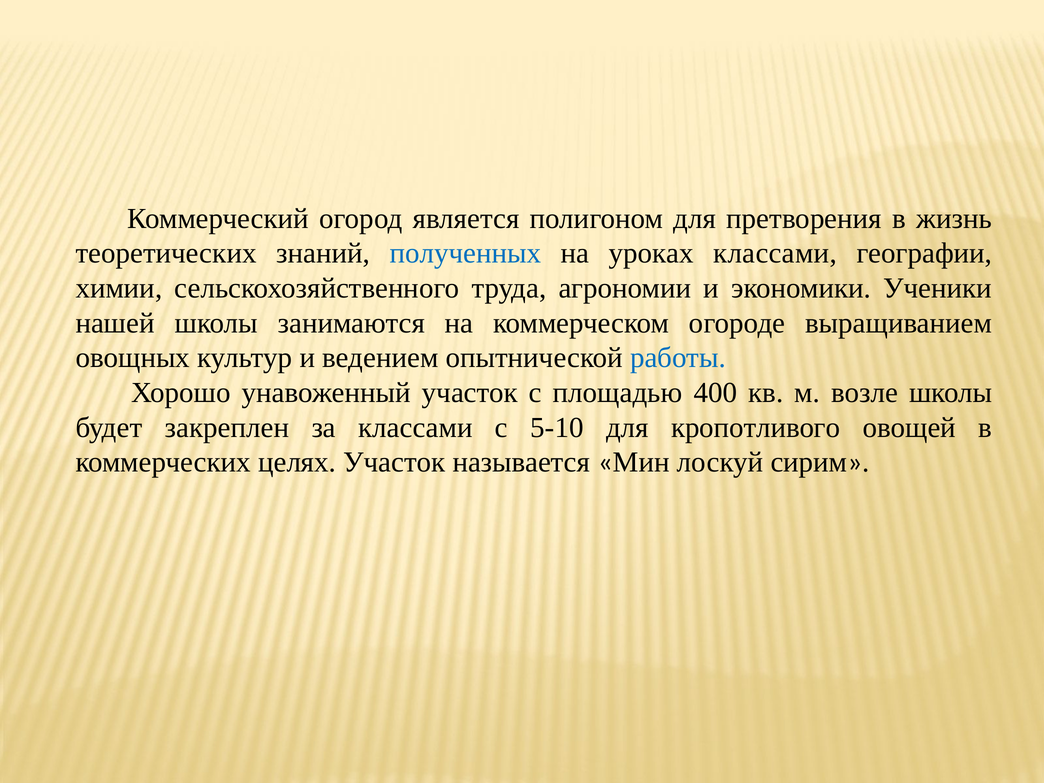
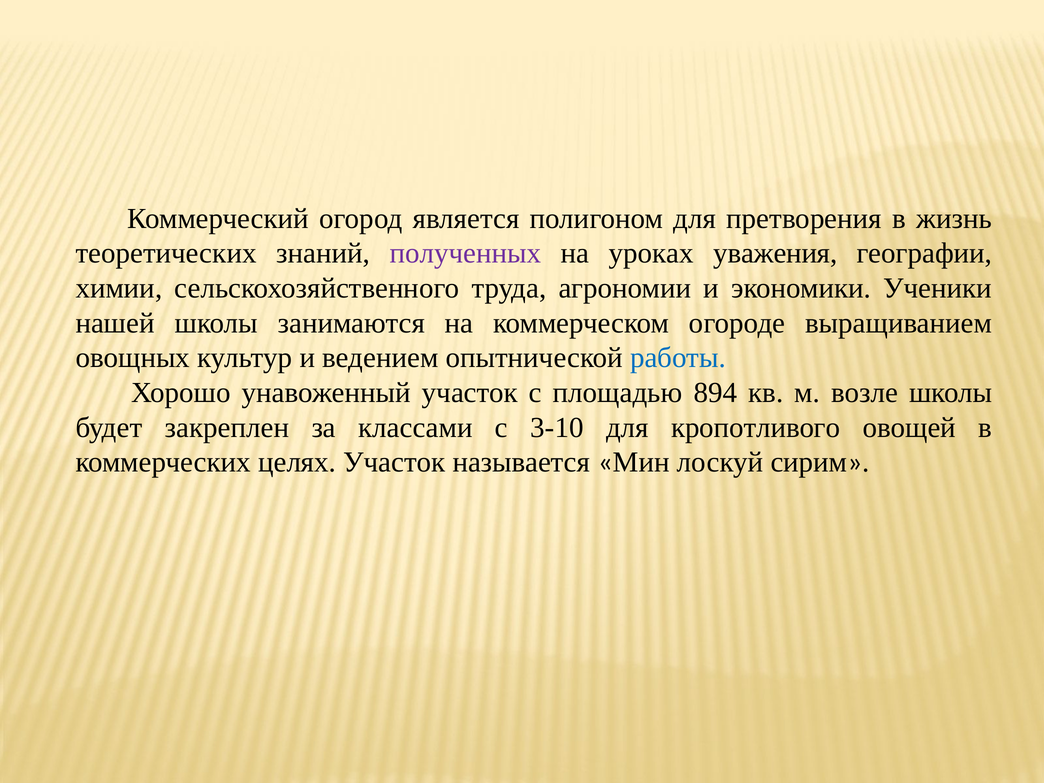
полученных colour: blue -> purple (465, 253)
уроках классами: классами -> уважения (775, 253)
400: 400 -> 894 (715, 393)
5-10: 5-10 -> 3-10 (557, 427)
